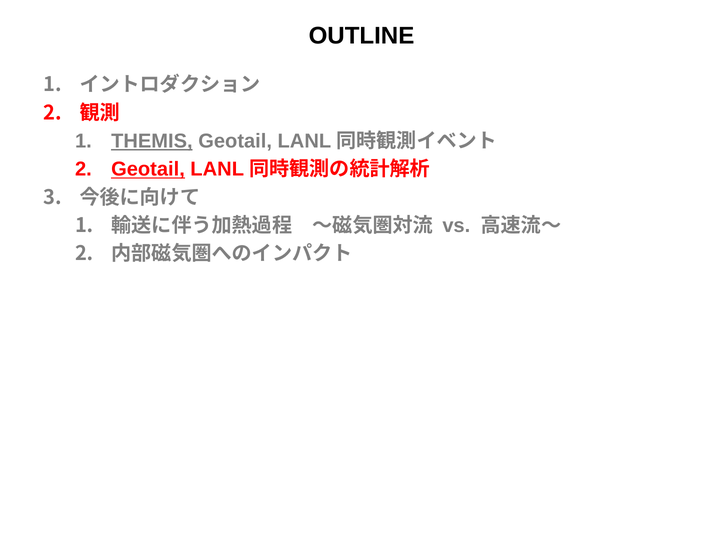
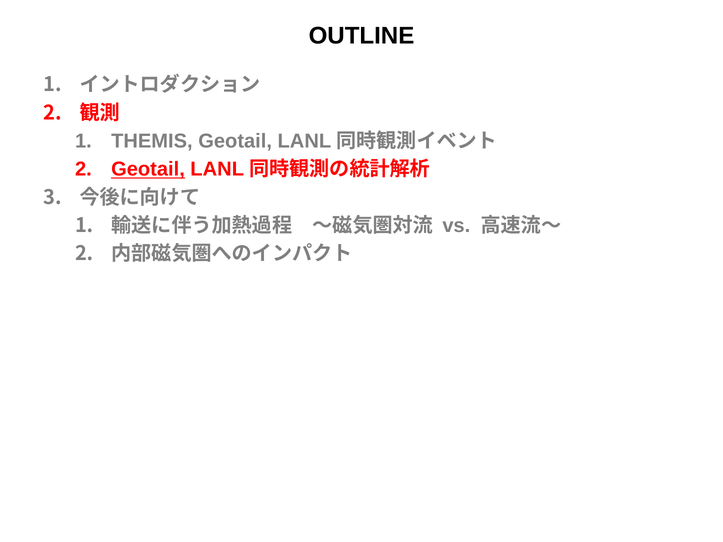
THEMIS underline: present -> none (152, 141)
